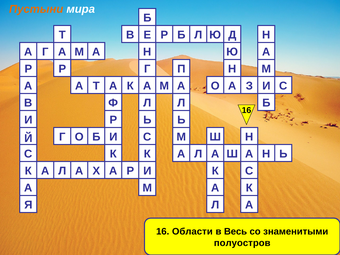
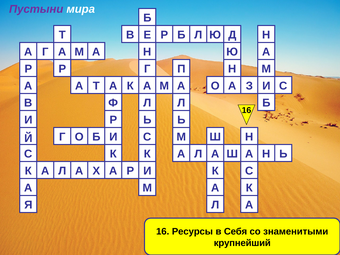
Пустыни colour: orange -> purple (36, 9)
Области: Области -> Ресурсы (192, 232)
Весь: Весь -> Себя (236, 232)
полуостров: полуостров -> крупнейший (242, 243)
